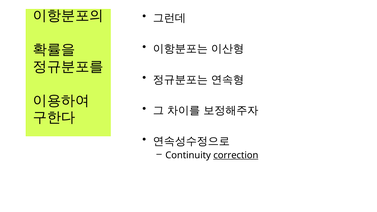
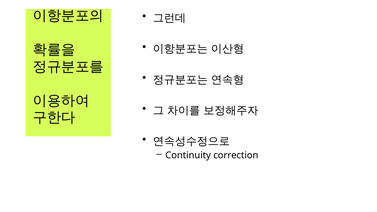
correction underline: present -> none (236, 155)
